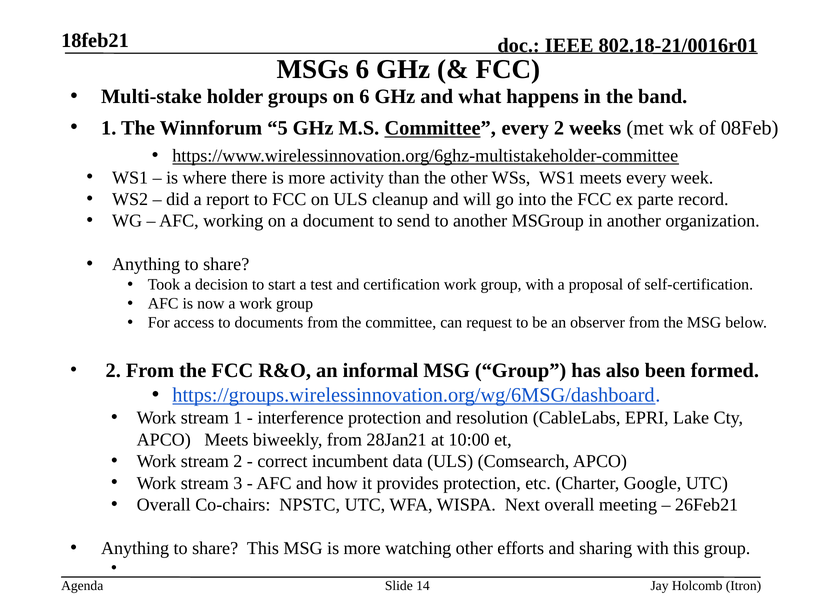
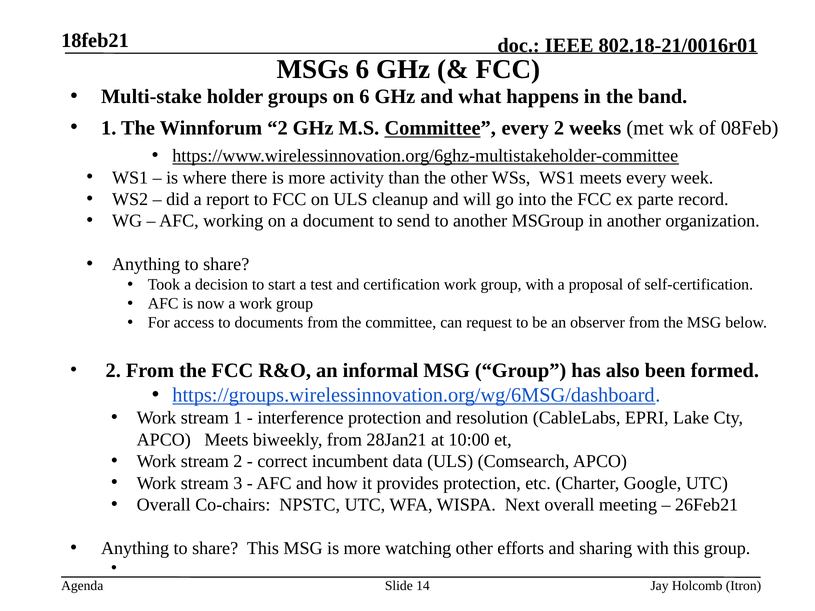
Winnforum 5: 5 -> 2 (278, 128)
